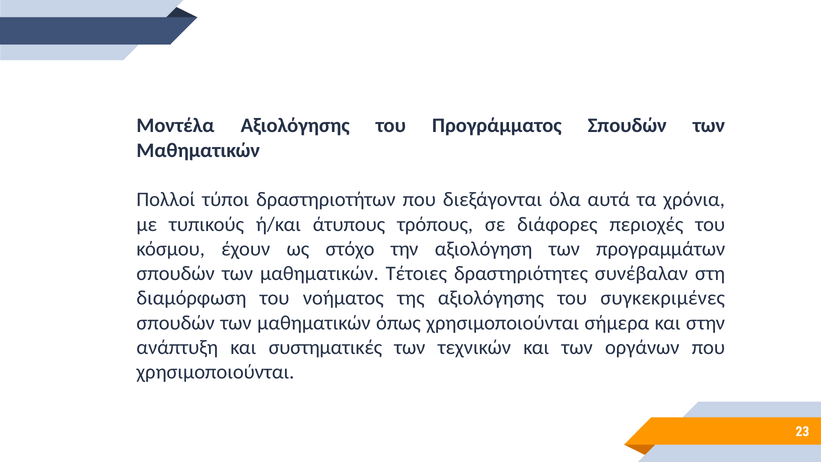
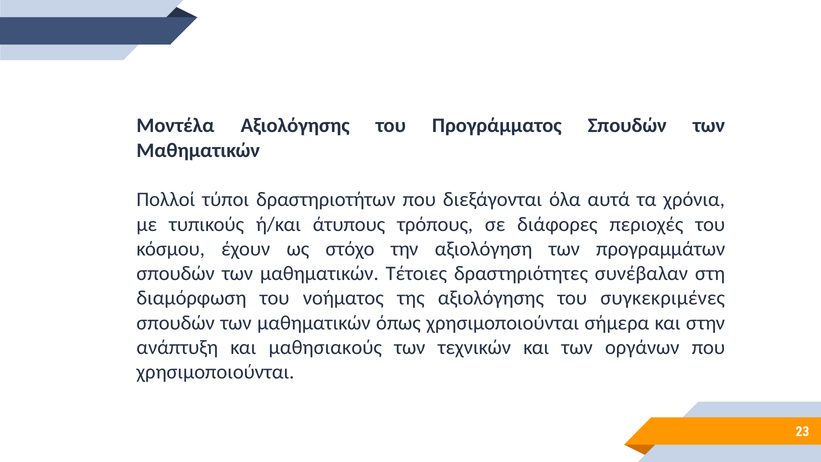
συστηματικές: συστηματικές -> μαθησιακούς (325, 347)
